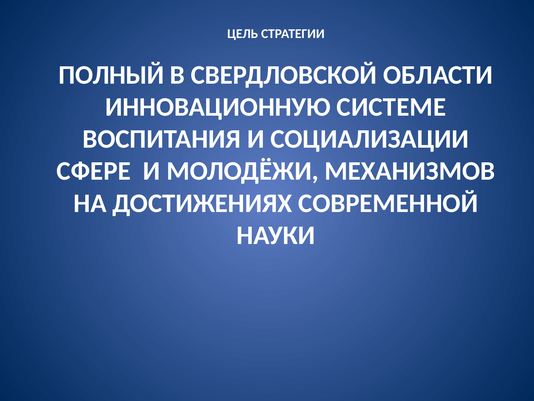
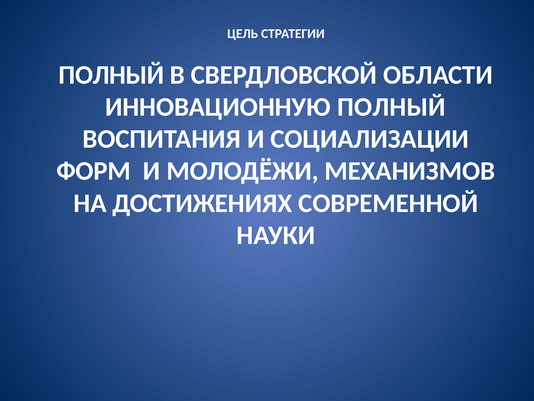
ИННОВАЦИОННУЮ СИСТЕМЕ: СИСТЕМЕ -> ПОЛНЫЙ (391, 107)
СФЕРЕ: СФЕРЕ -> ФОРМ (94, 171)
